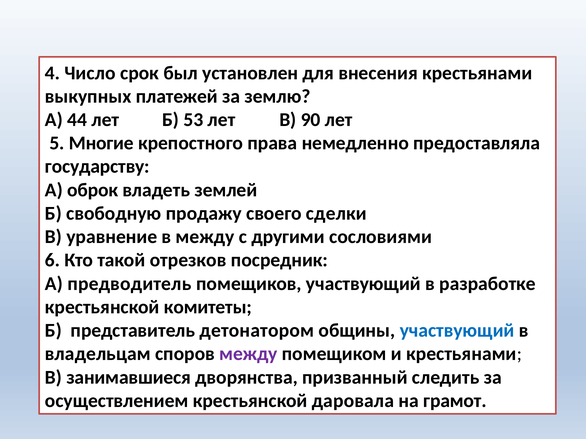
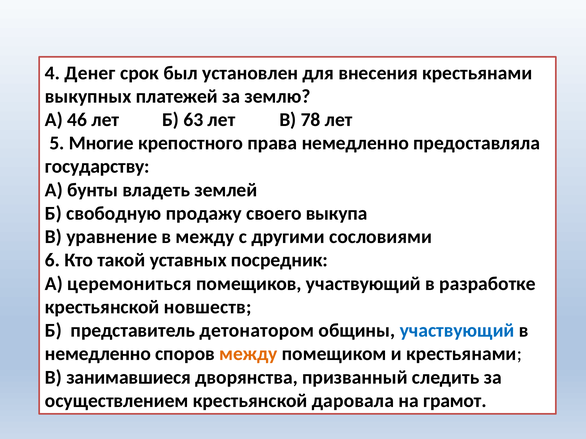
Число: Число -> Денег (90, 73)
44: 44 -> 46 (77, 120)
53: 53 -> 63 (193, 120)
90: 90 -> 78 (311, 120)
оброк: оброк -> бунты (93, 190)
сделки: сделки -> выкупа (337, 214)
отрезков: отрезков -> уставных (188, 261)
предводитель: предводитель -> церемониться (129, 284)
комитеты: комитеты -> новшеств (208, 307)
владельцам: владельцам -> немедленно (98, 354)
между colour: purple -> orange (248, 354)
